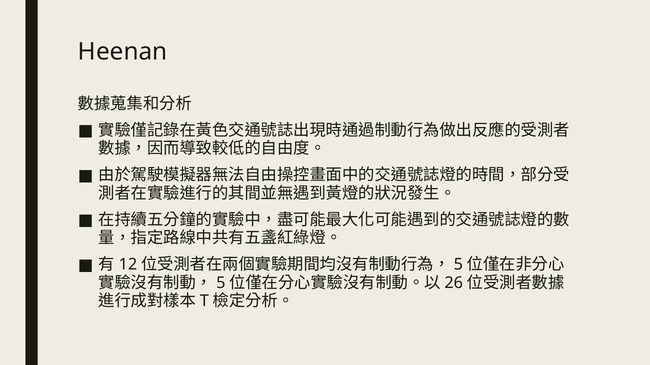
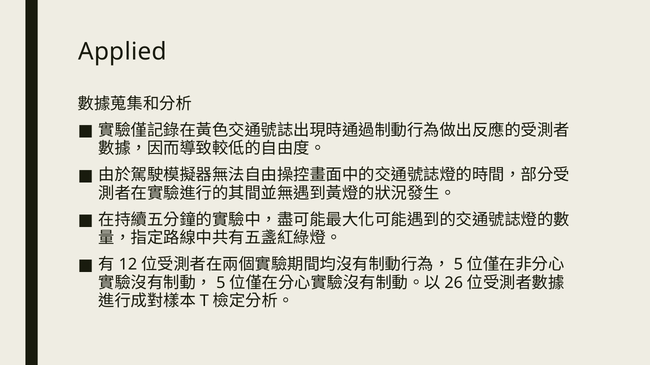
Heenan: Heenan -> Applied (123, 52)
